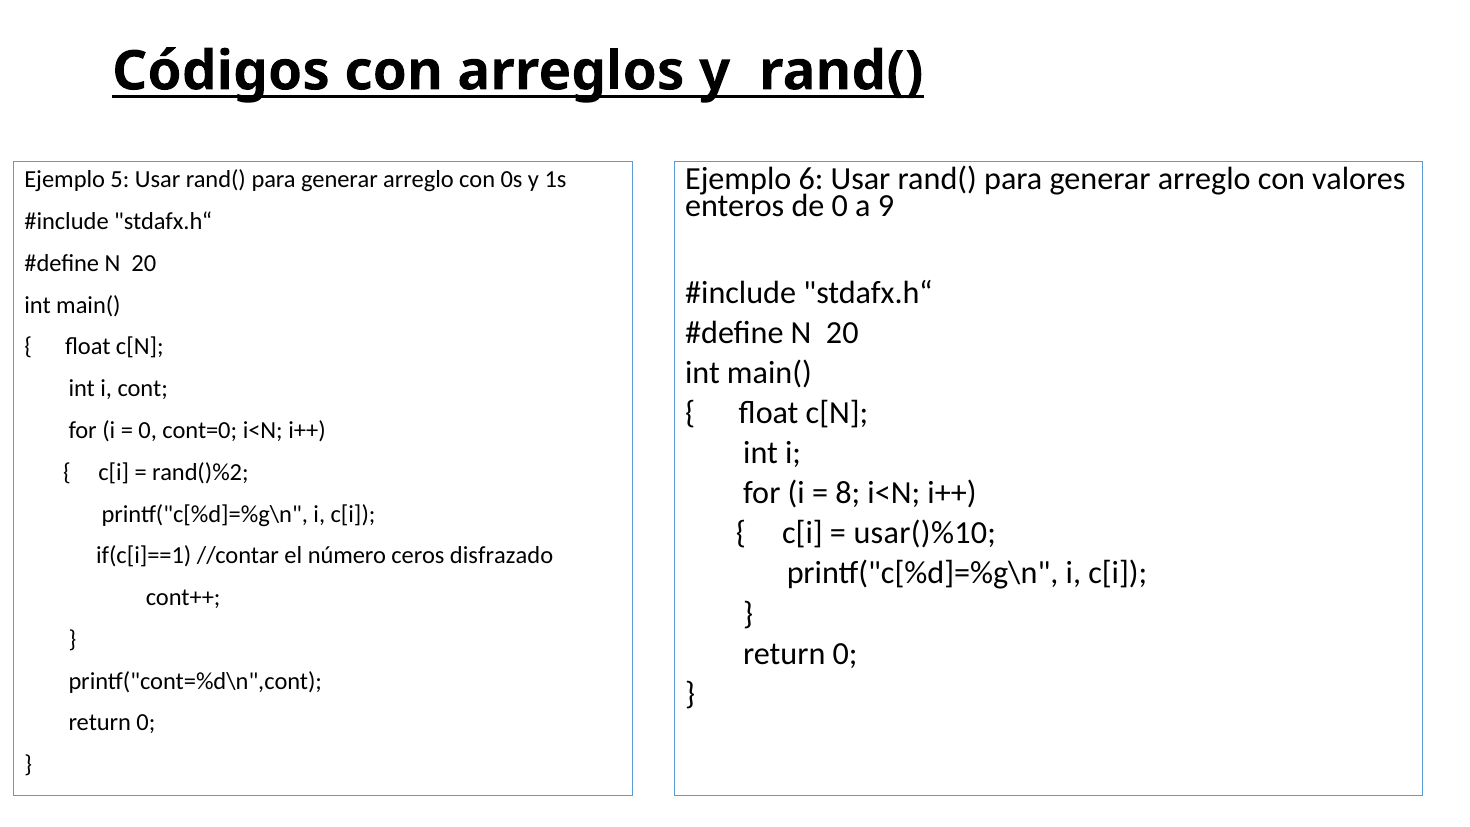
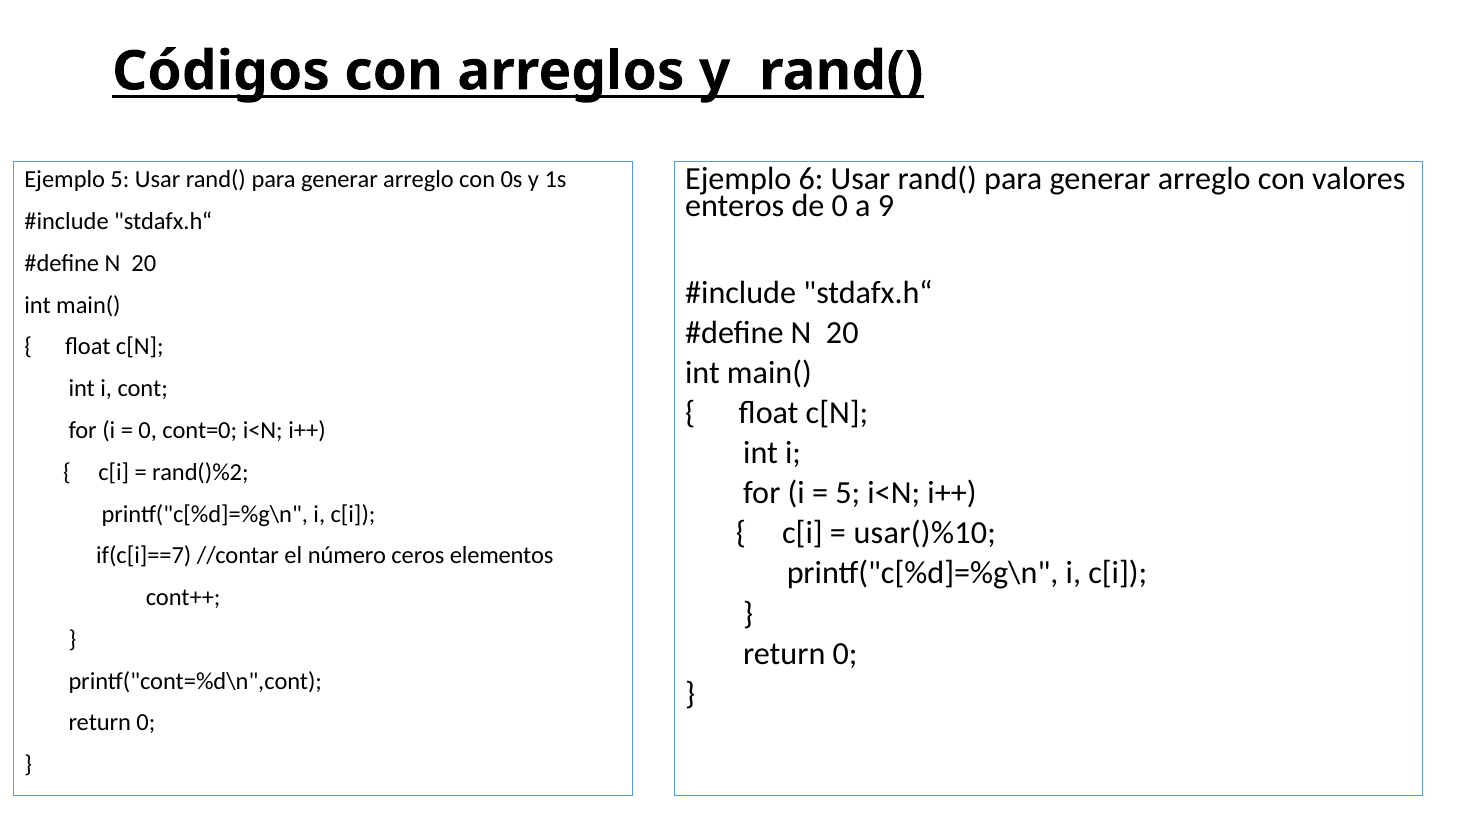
8: 8 -> 5 (848, 493)
if(c[i]==1: if(c[i]==1 -> if(c[i]==7 (144, 556)
disfrazado: disfrazado -> elementos (502, 556)
